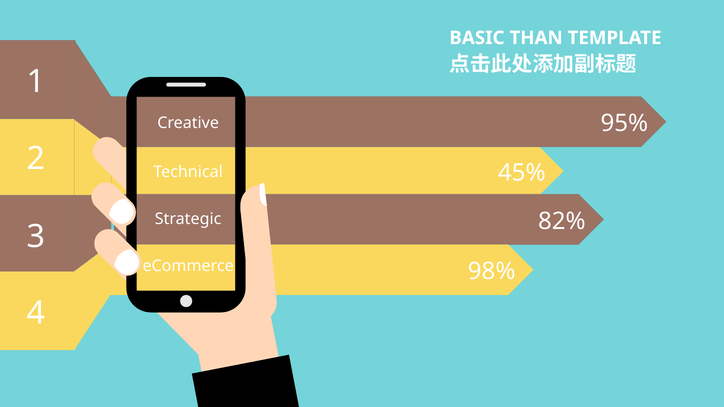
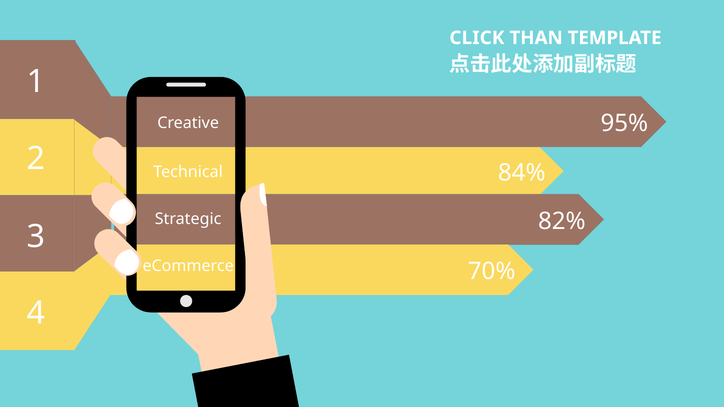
BASIC: BASIC -> CLICK (477, 38)
45%: 45% -> 84% (522, 173)
98%: 98% -> 70% (492, 272)
